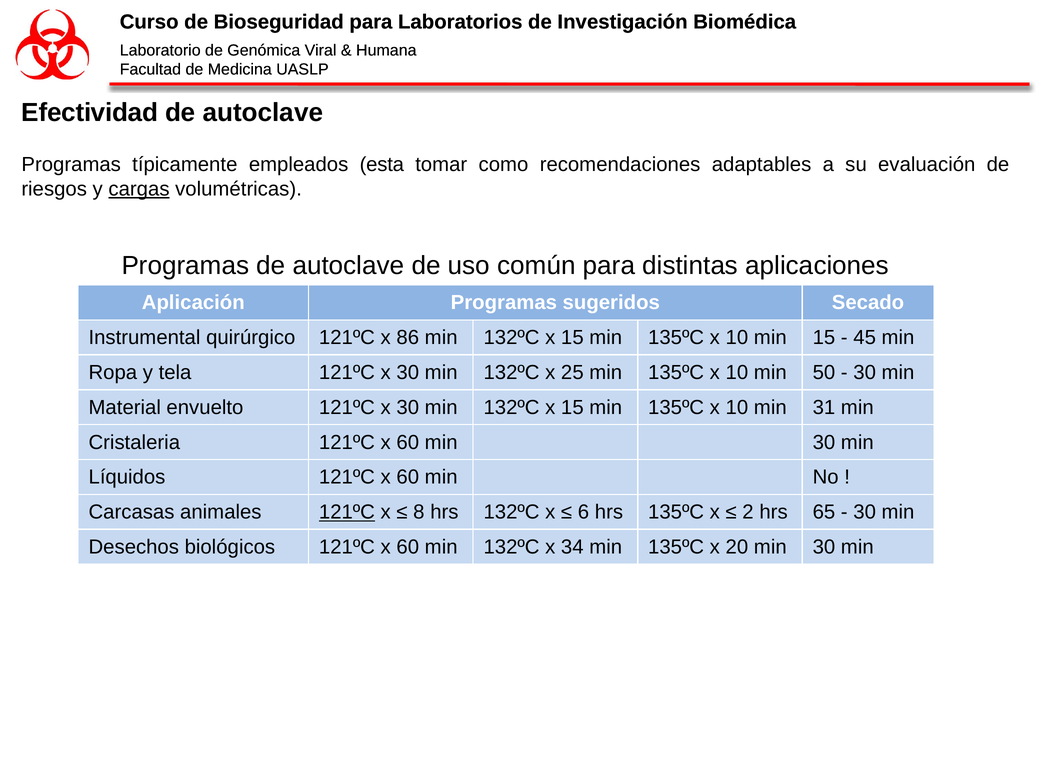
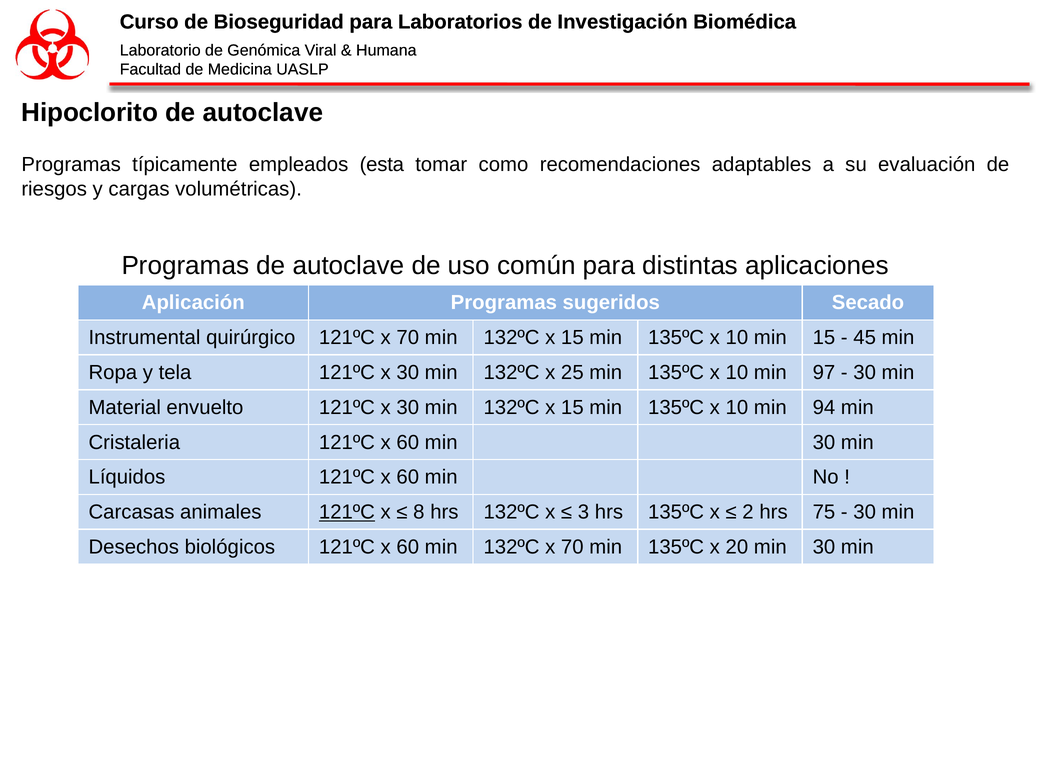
Efectividad: Efectividad -> Hipoclorito (90, 113)
cargas underline: present -> none (139, 189)
121ºC x 86: 86 -> 70 (408, 338)
50: 50 -> 97 (824, 372)
31: 31 -> 94 (824, 407)
6: 6 -> 3 (583, 512)
65: 65 -> 75 (824, 512)
132ºC x 34: 34 -> 70 (572, 547)
